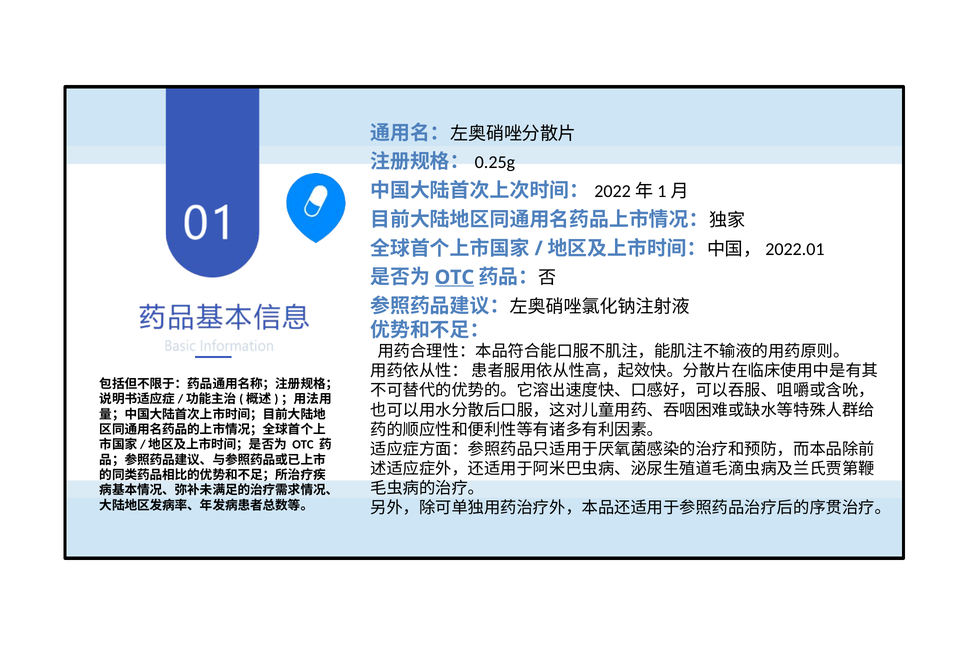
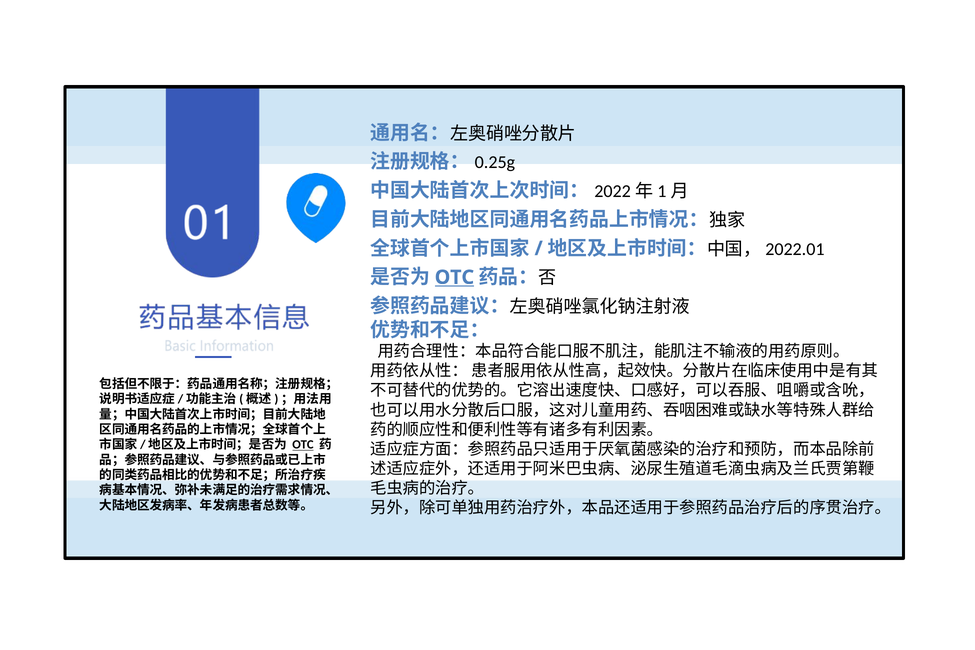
OTC underline: none -> present (303, 445)
